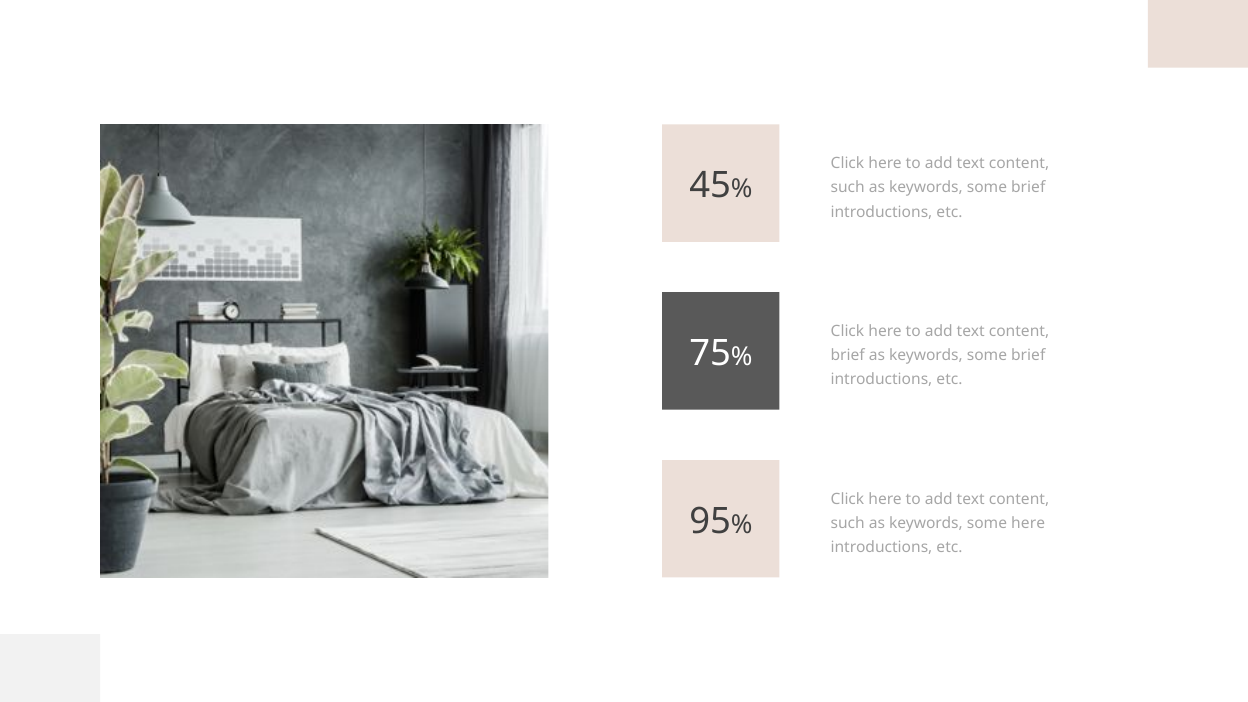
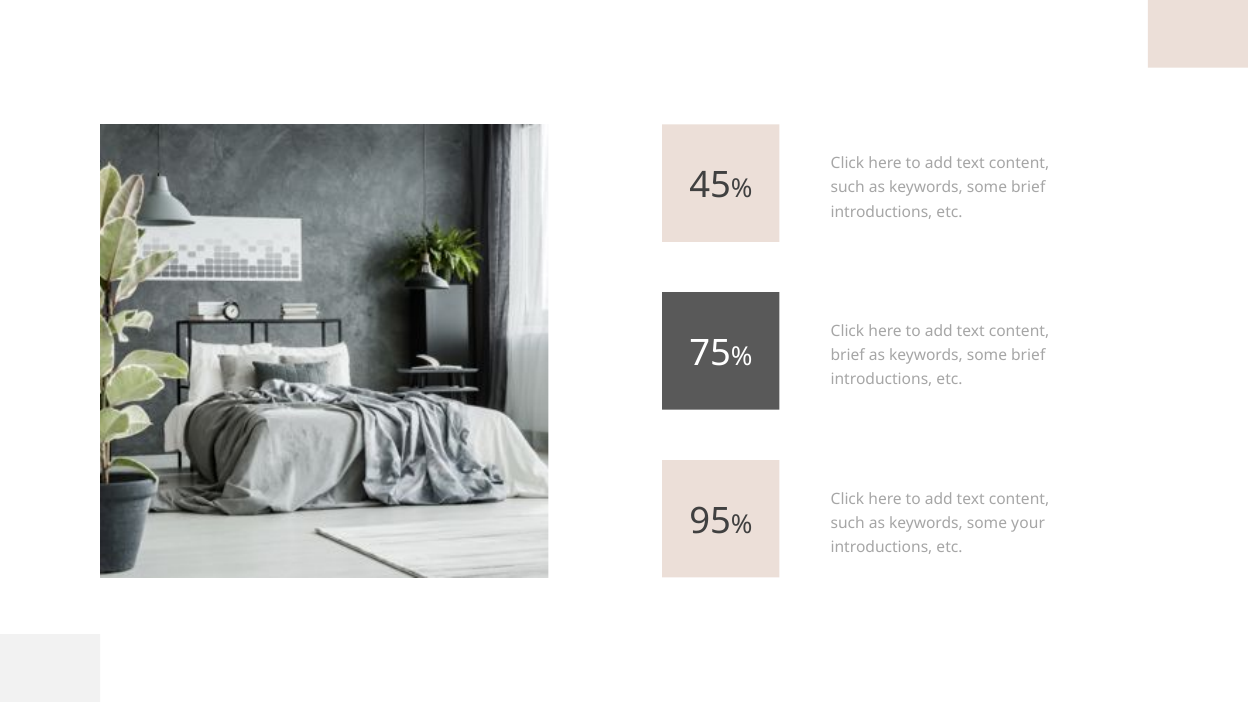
some here: here -> your (1028, 523)
